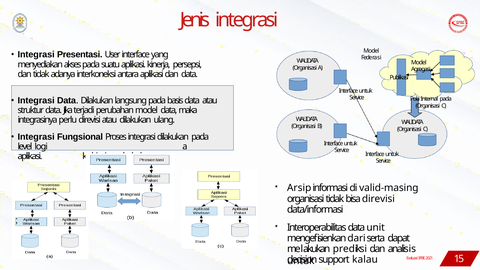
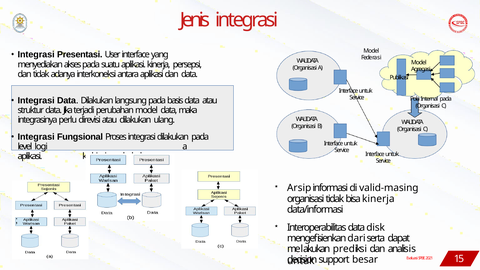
bisa direvisi: direvisi -> kinerja (378, 199)
unit: unit -> disk (376, 227)
kalau: kalau -> besar (365, 260)
